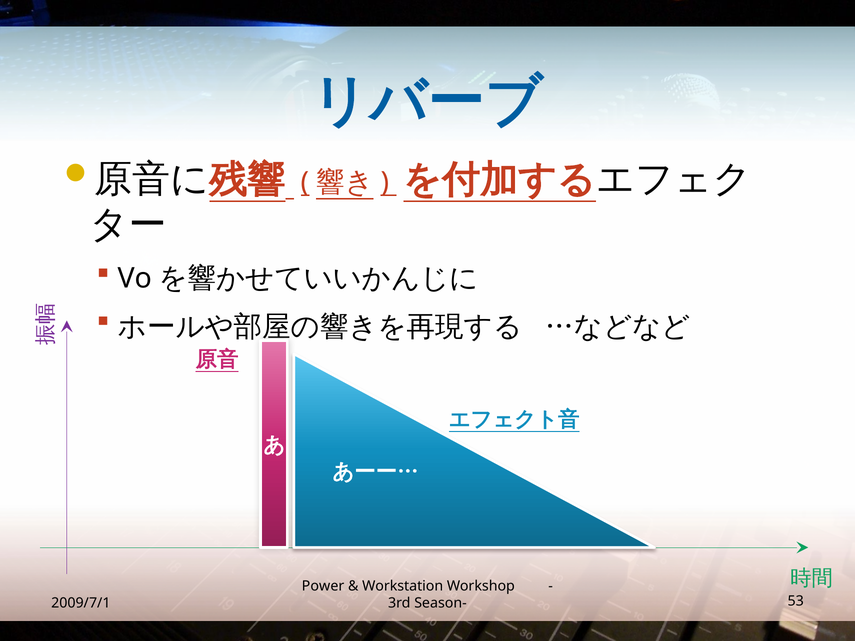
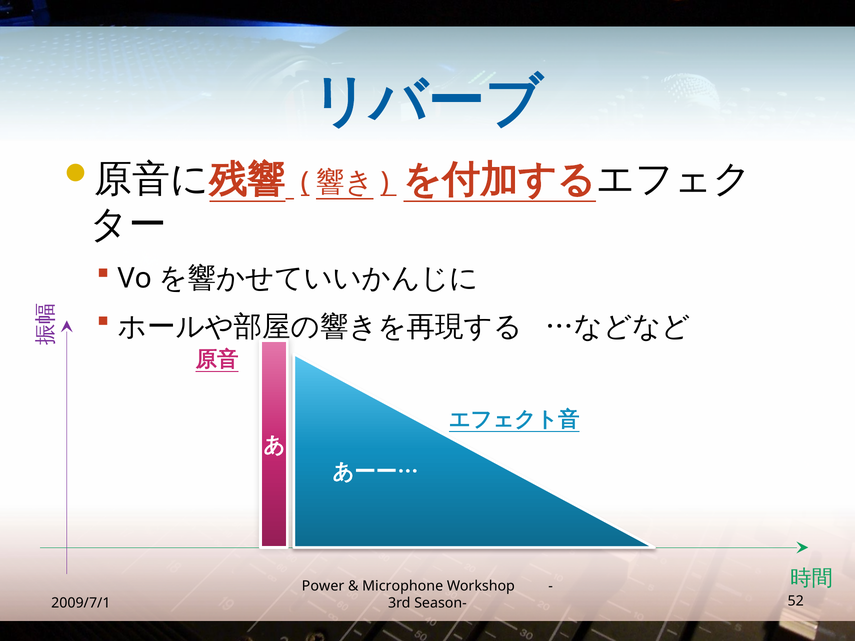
Workstation: Workstation -> Microphone (403, 586)
53: 53 -> 52 (796, 601)
